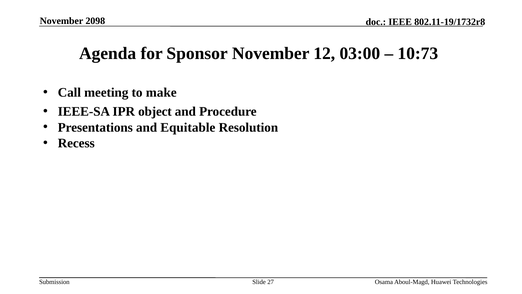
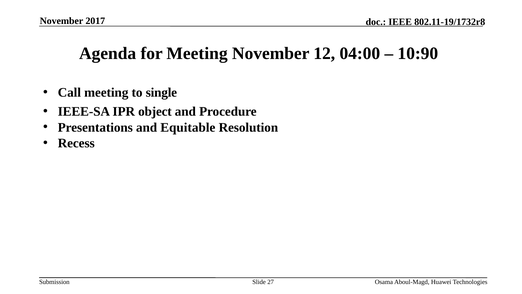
2098: 2098 -> 2017 (95, 21)
for Sponsor: Sponsor -> Meeting (197, 53)
03:00: 03:00 -> 04:00 (360, 53)
10:73: 10:73 -> 10:90 (418, 53)
make: make -> single (161, 93)
